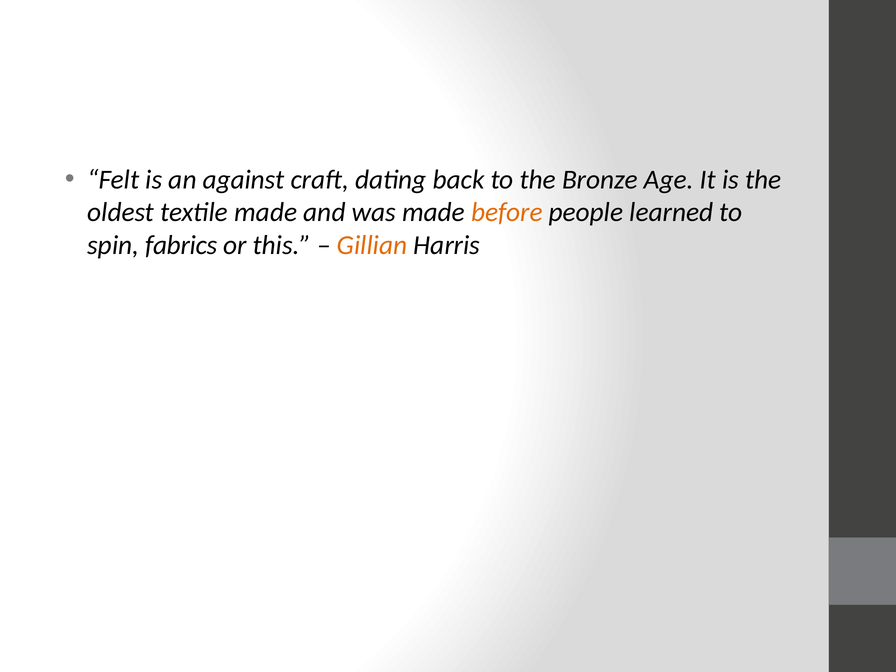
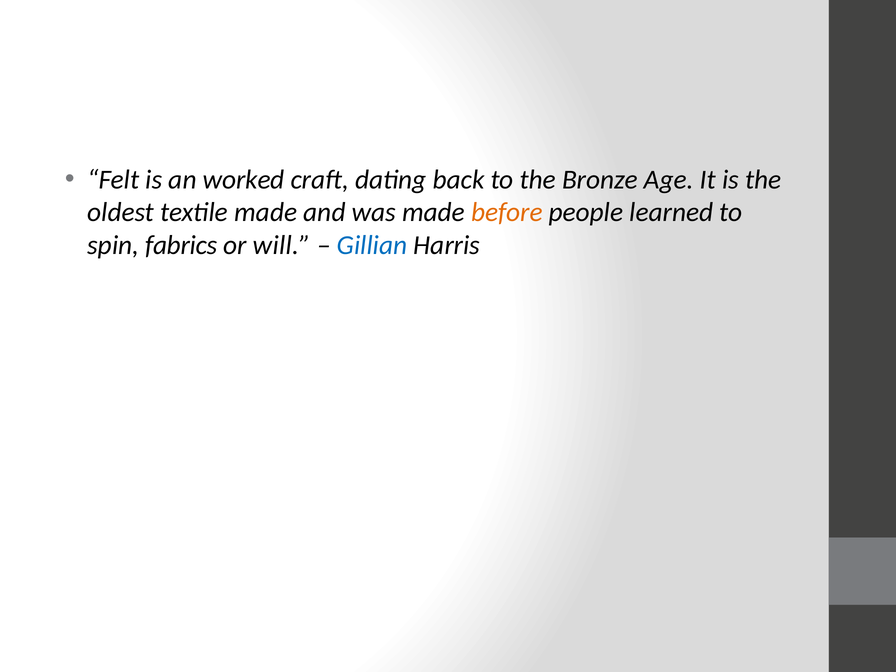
against: against -> worked (244, 180)
this: this -> will (282, 245)
Gillian colour: orange -> blue (372, 245)
